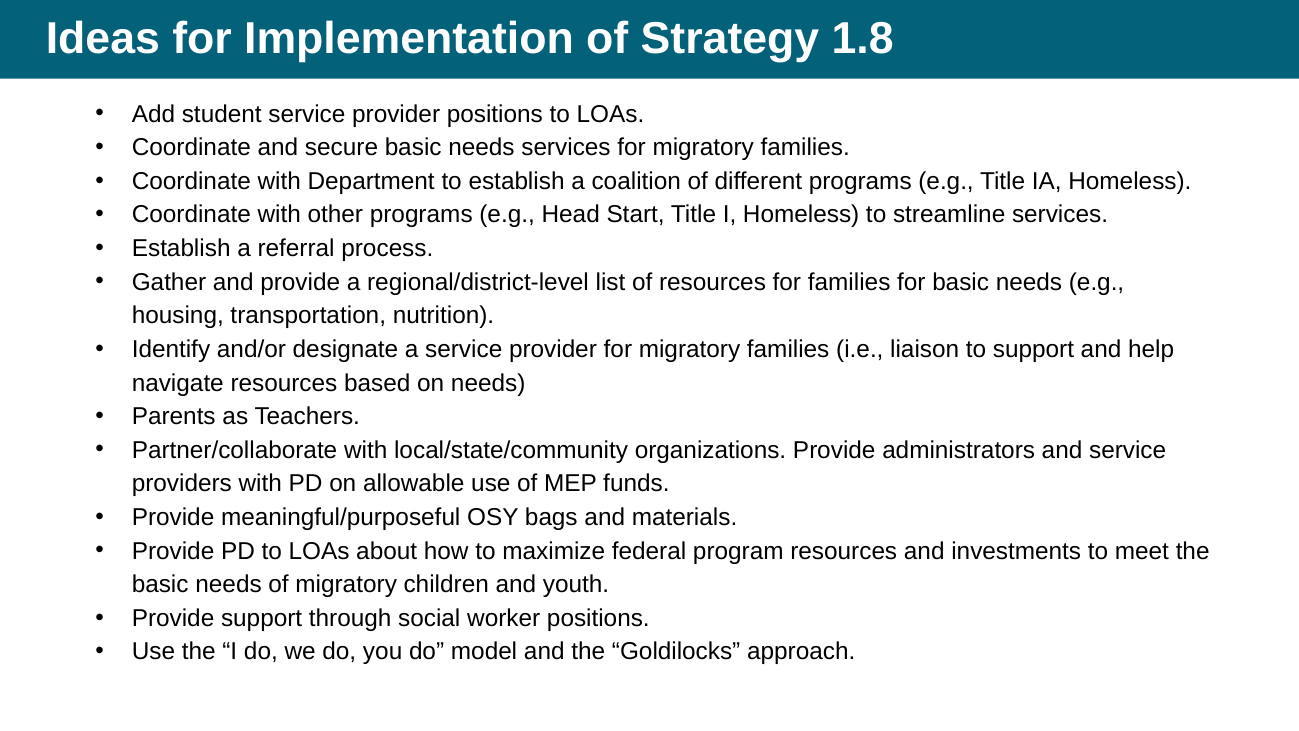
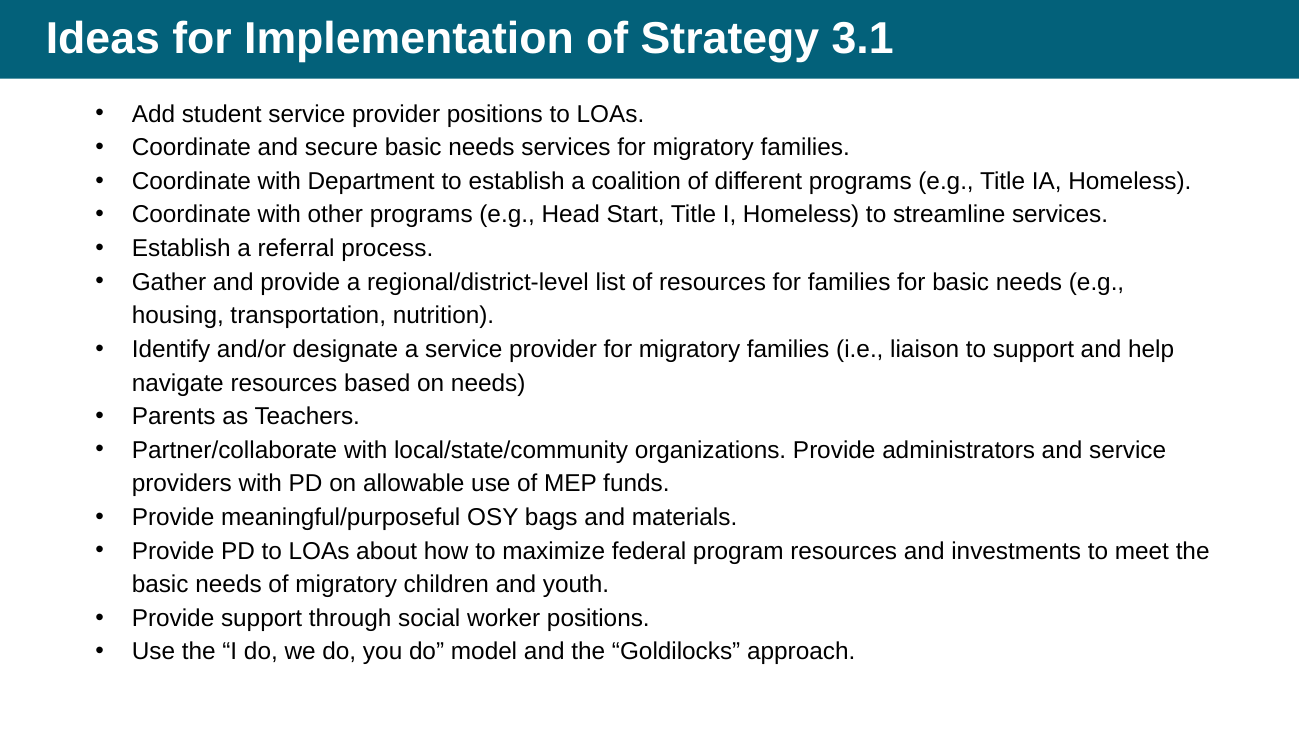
1.8: 1.8 -> 3.1 (863, 39)
